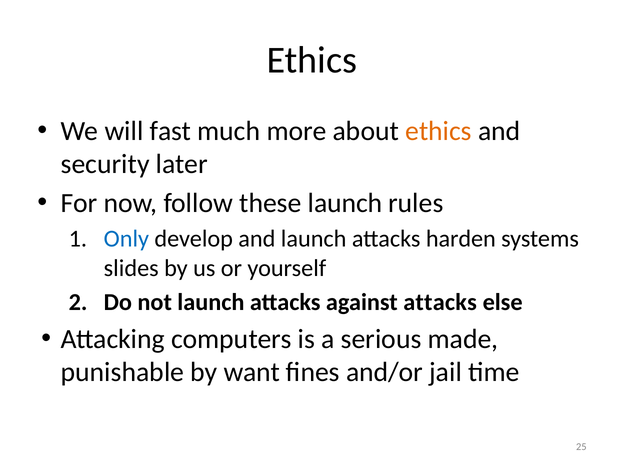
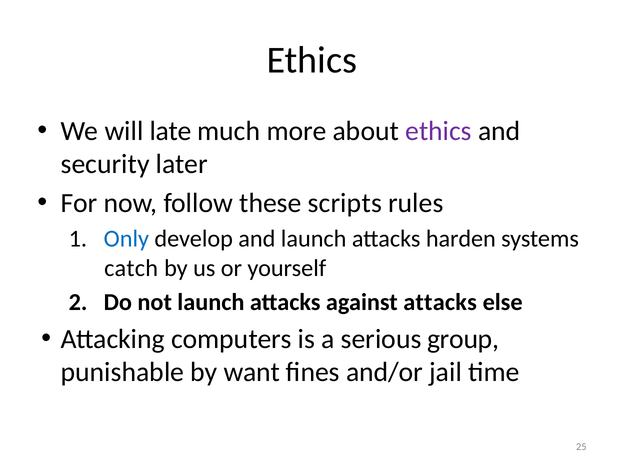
fast: fast -> late (171, 131)
ethics colour: orange -> purple (439, 131)
these launch: launch -> scripts (345, 203)
slides: slides -> catch (131, 268)
made: made -> group (463, 339)
